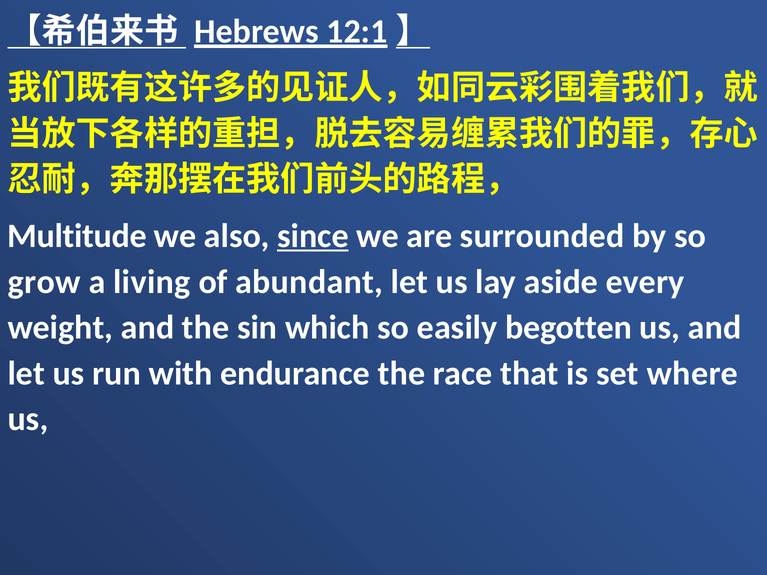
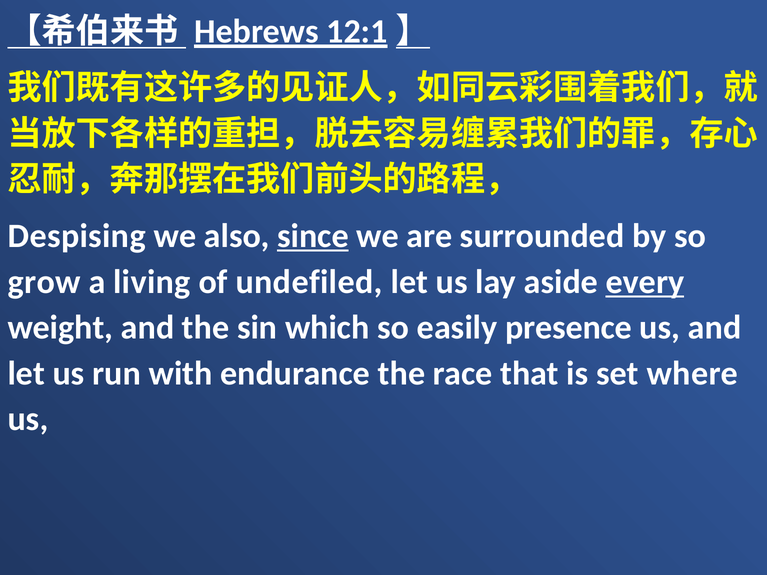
Multitude: Multitude -> Despising (77, 236)
abundant: abundant -> undefiled (309, 282)
every underline: none -> present (645, 282)
begotten: begotten -> presence (569, 328)
